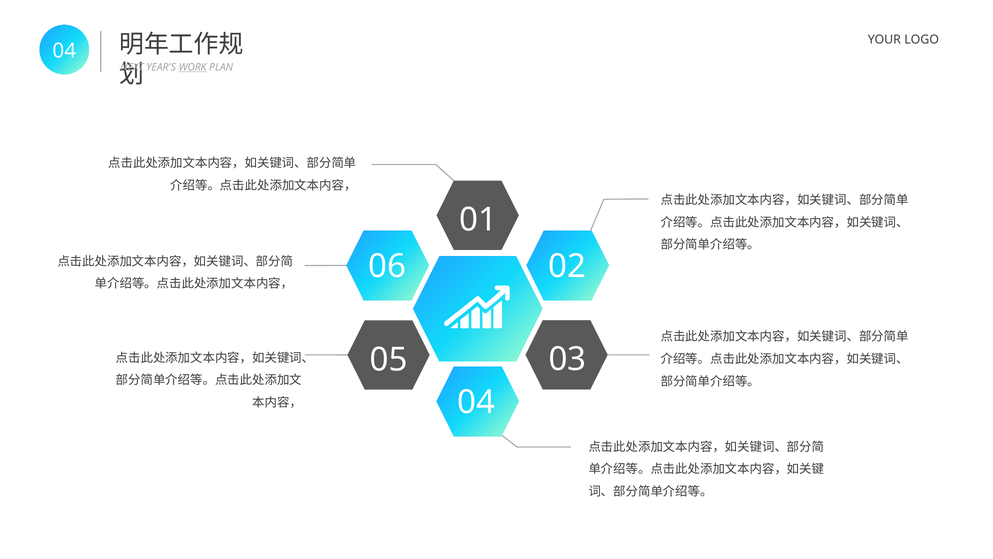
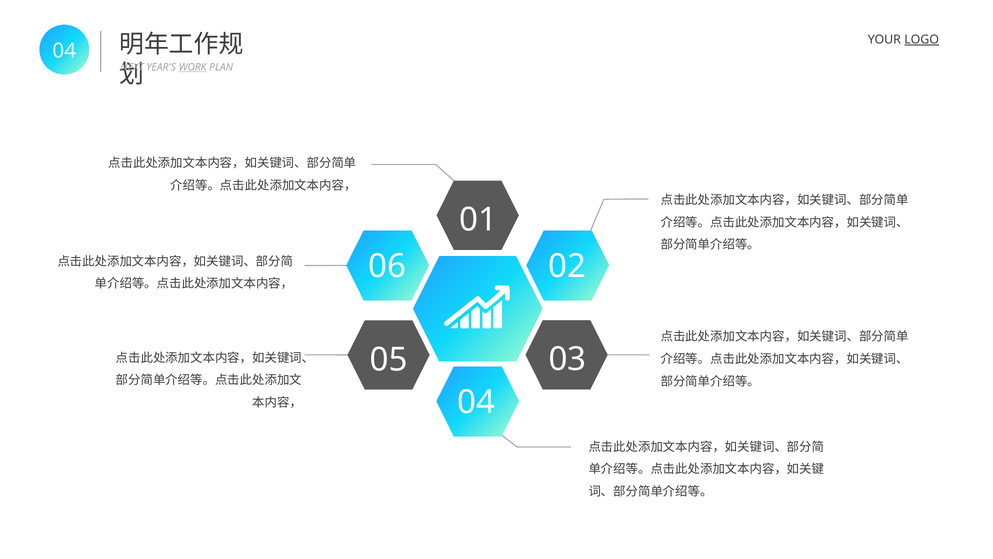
LOGO underline: none -> present (922, 40)
